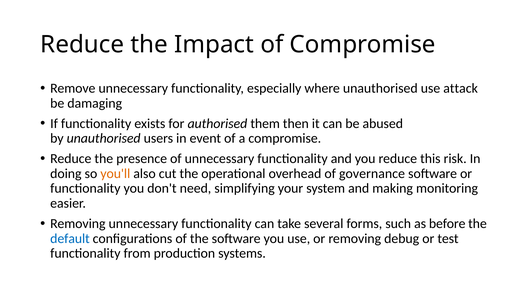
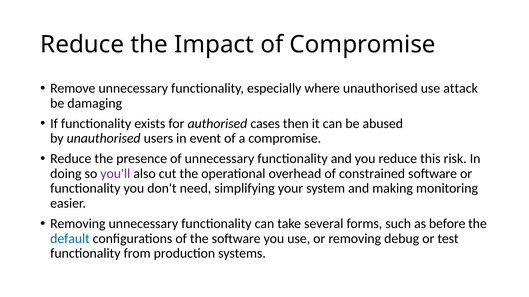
them: them -> cases (265, 124)
you'll colour: orange -> purple (115, 174)
governance: governance -> constrained (372, 174)
